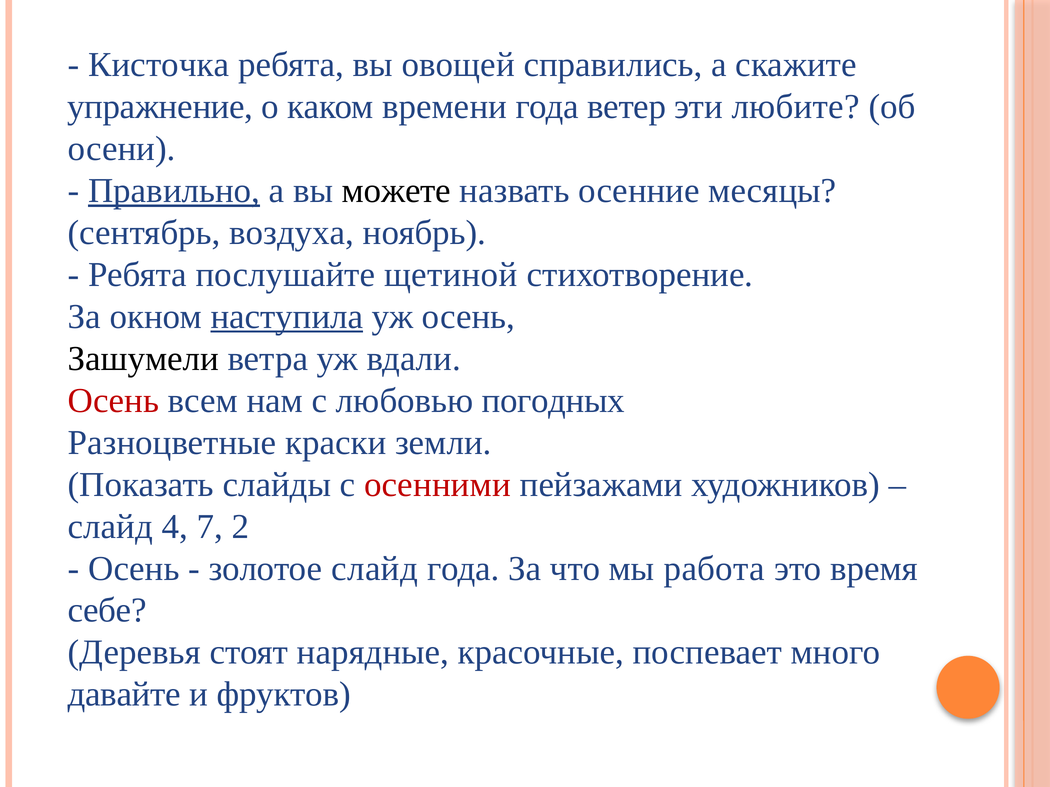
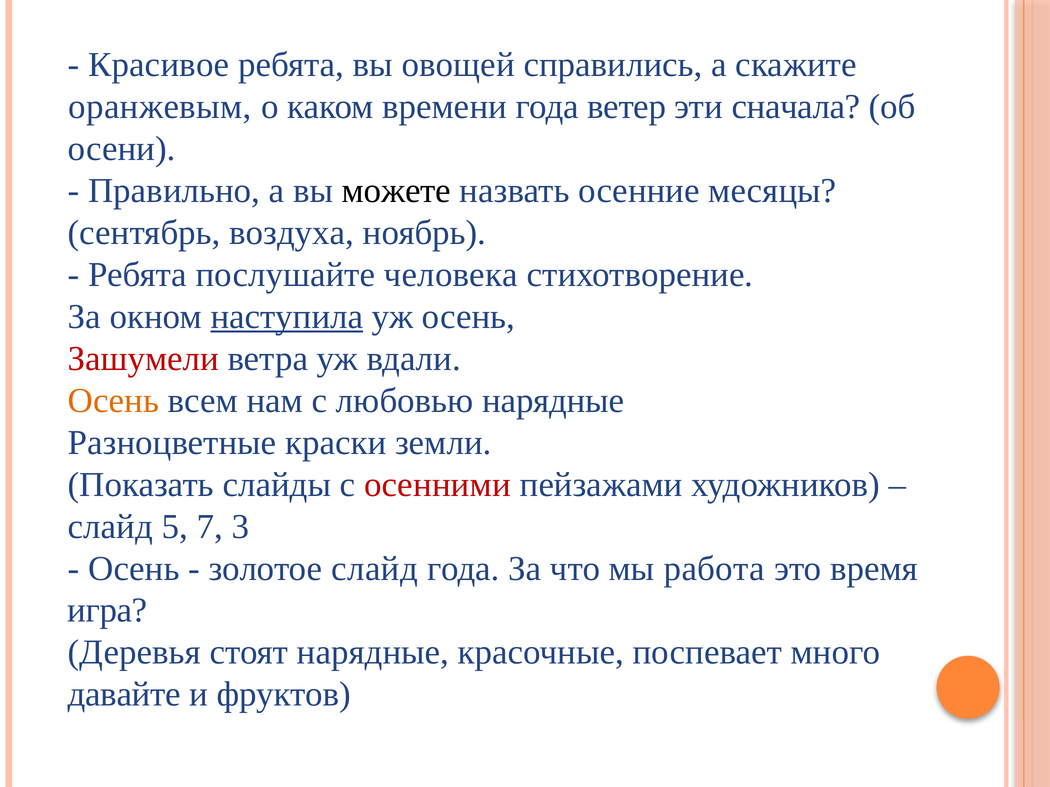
Кисточка: Кисточка -> Красивое (159, 65)
упражнение: упражнение -> оранжевым (160, 107)
любите: любите -> сначала (796, 107)
Правильно underline: present -> none (174, 191)
щетиной: щетиной -> человека (451, 275)
Зашумели colour: black -> red (143, 359)
Осень colour: red -> orange (114, 401)
любовью погодных: погодных -> нарядные (553, 401)
4: 4 -> 5 (175, 527)
2: 2 -> 3 (240, 527)
себе: себе -> игра (107, 611)
